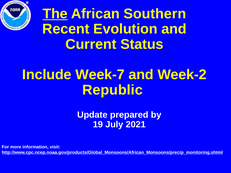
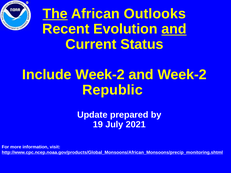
Southern: Southern -> Outlooks (155, 14)
and underline: none -> present (174, 29)
Include Week-7: Week-7 -> Week-2 (100, 75)
